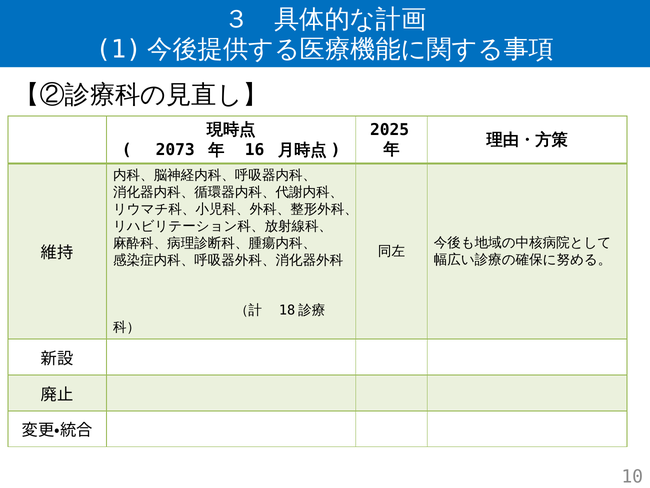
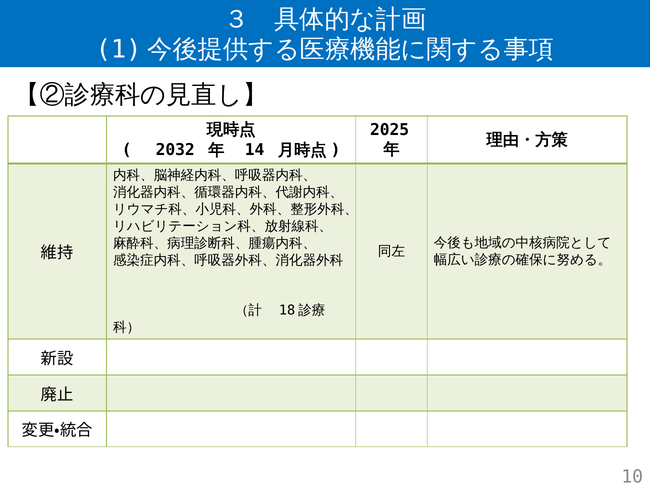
2073: 2073 -> 2032 (175, 150)
16: 16 -> 14 (255, 150)
